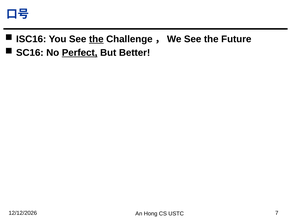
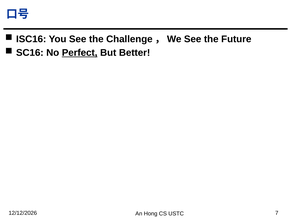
the underline: present -> none (96, 39)
